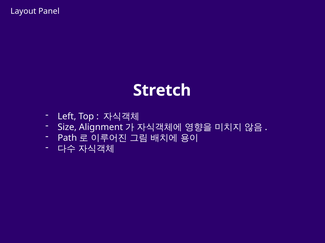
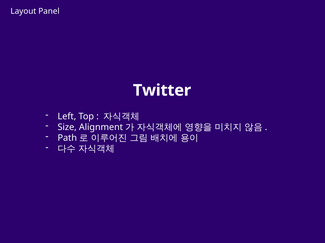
Stretch: Stretch -> Twitter (162, 91)
